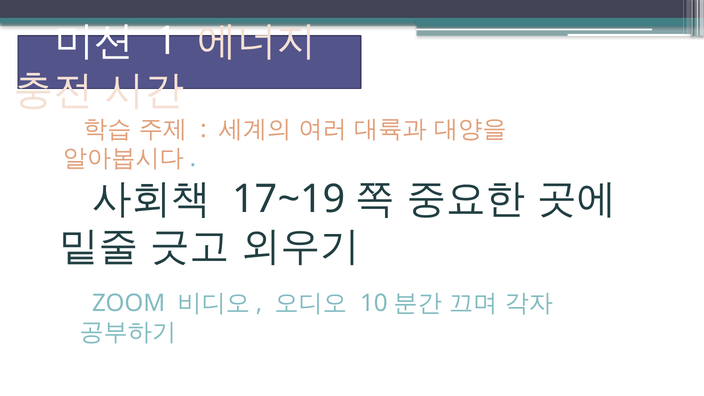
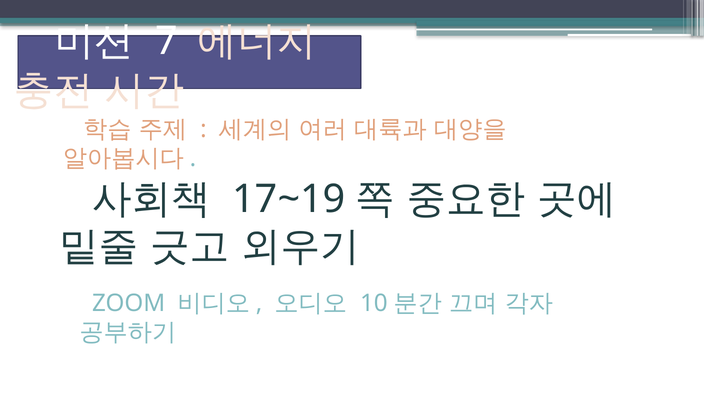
1: 1 -> 7 (166, 41)
